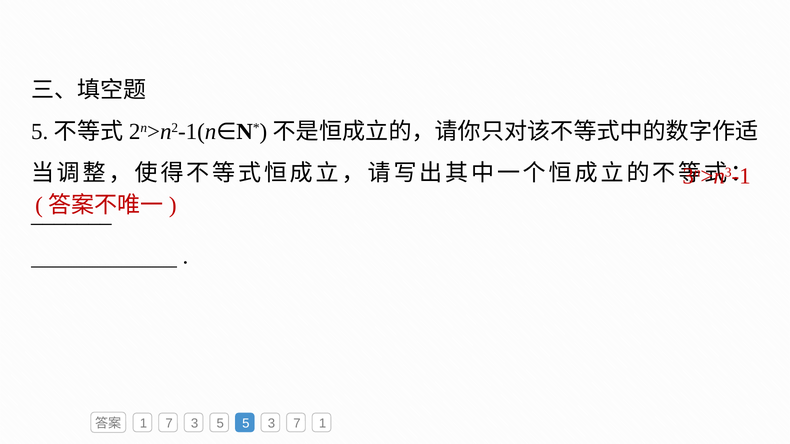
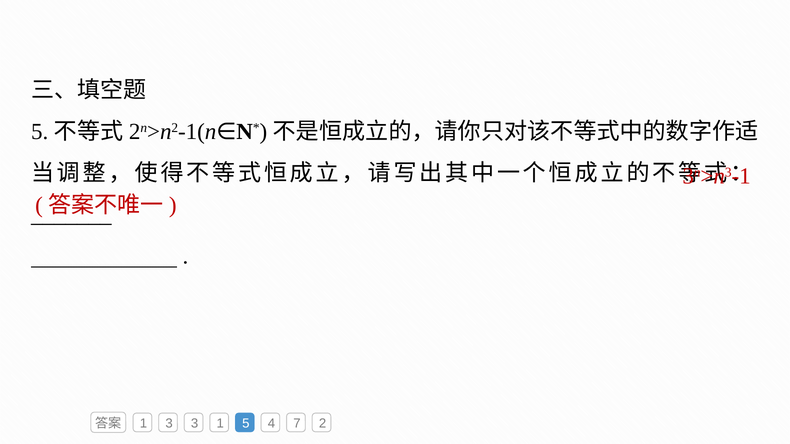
1 7: 7 -> 3 (169, 424)
3 5: 5 -> 1 (220, 424)
5 3: 3 -> 4 (271, 424)
7 1: 1 -> 2 (323, 424)
